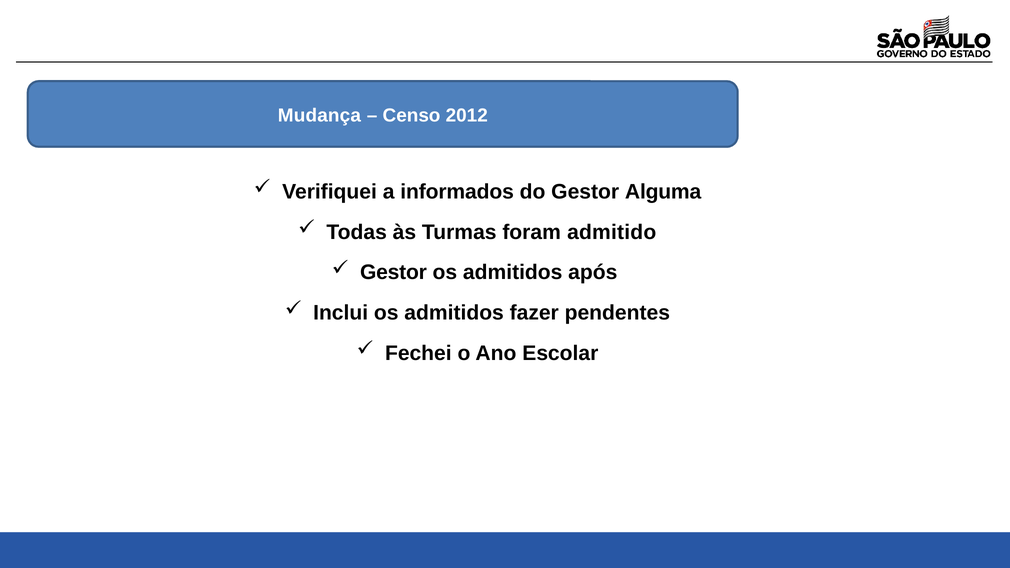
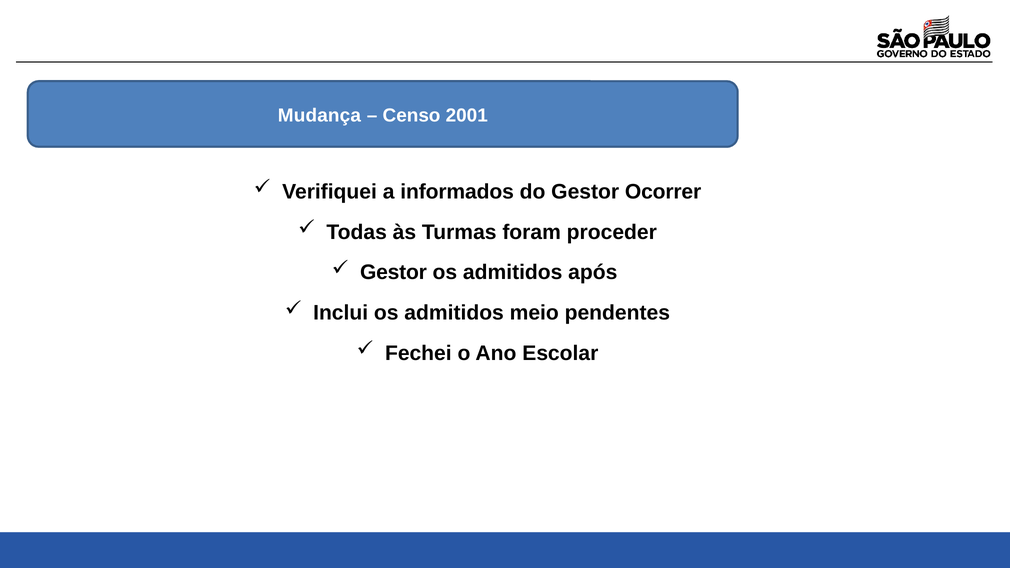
2012: 2012 -> 2001 (467, 115)
Alguma: Alguma -> Ocorrer (663, 192)
admitido: admitido -> proceder (612, 232)
fazer: fazer -> meio (534, 313)
